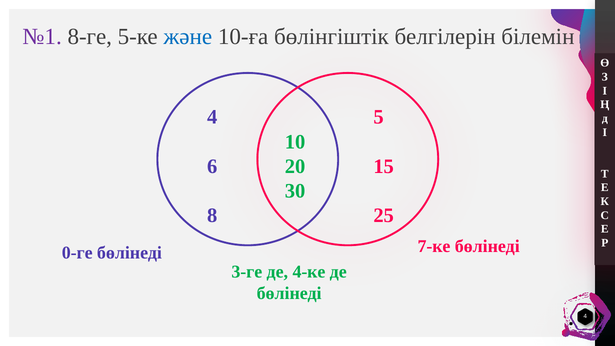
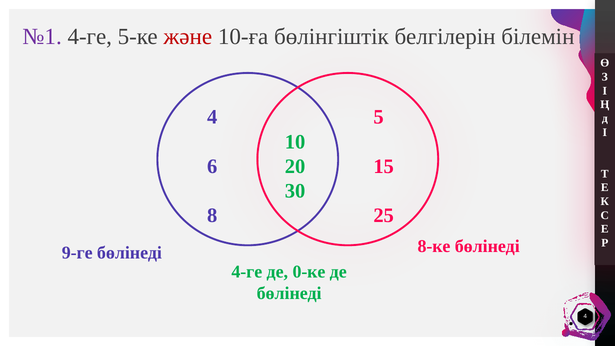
№1 8-ге: 8-ге -> 4-ге (90, 37)
және colour: blue -> red (188, 37)
7-ке: 7-ке -> 8-ке (434, 246)
0-ге: 0-ге -> 9-ге (77, 253)
3-ге: 3-ге -> 4-ге (247, 272)
4-ке: 4-ке -> 0-ке (309, 272)
